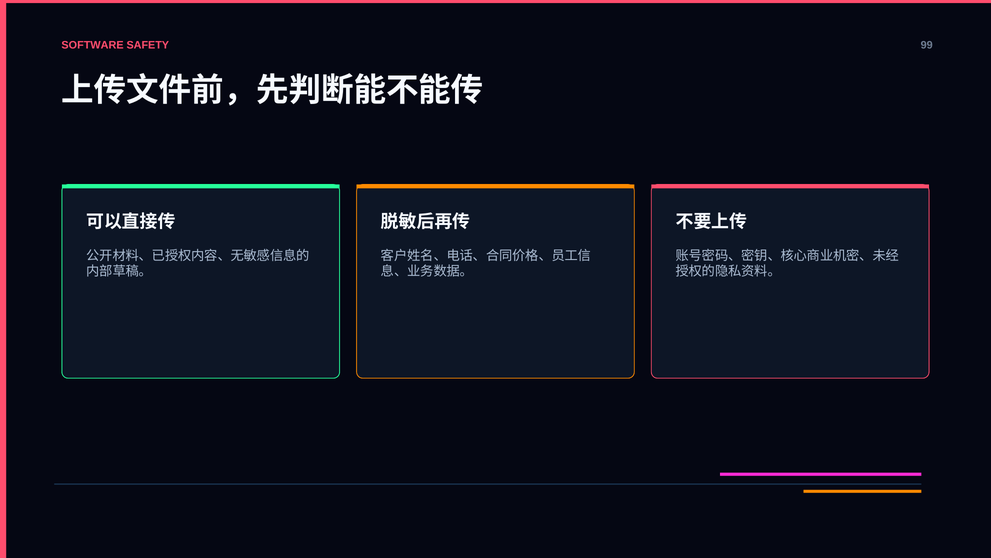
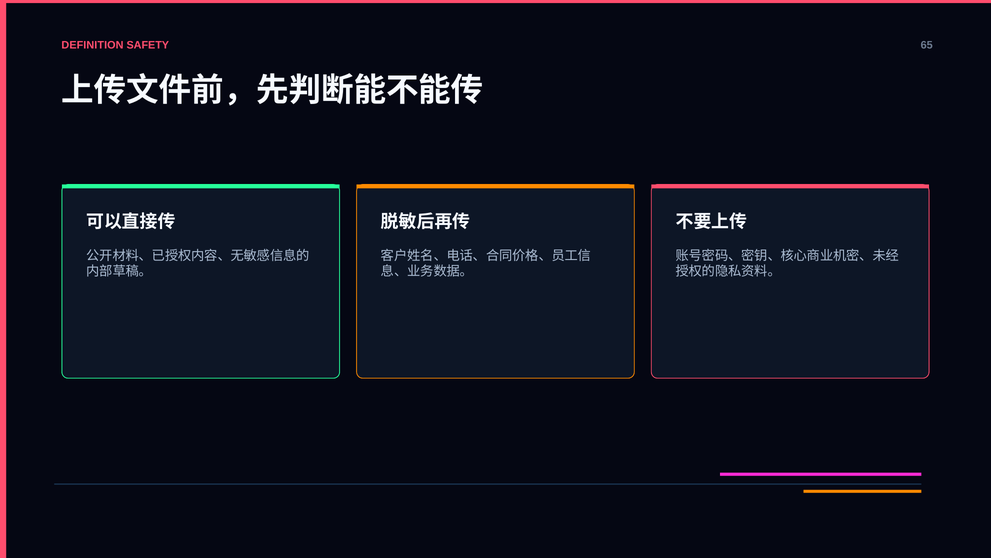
SOFTWARE: SOFTWARE -> DEFINITION (93, 45)
99: 99 -> 65 (927, 45)
